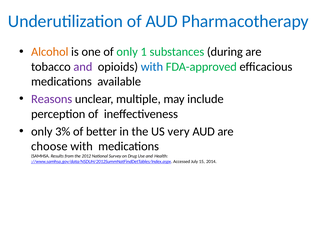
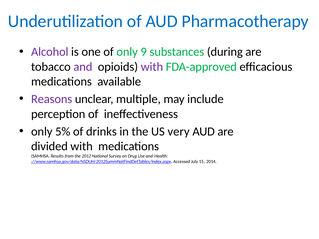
Alcohol colour: orange -> purple (50, 52)
1: 1 -> 9 (144, 52)
with colour: blue -> purple (152, 67)
3%: 3% -> 5% (63, 132)
better: better -> drinks (101, 132)
choose: choose -> divided (49, 146)
